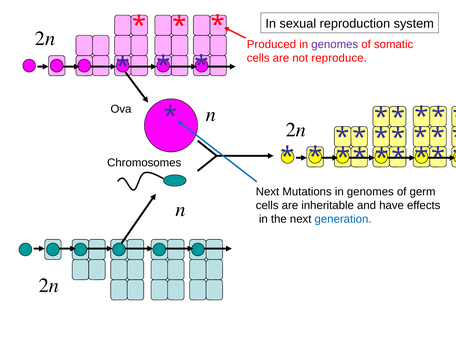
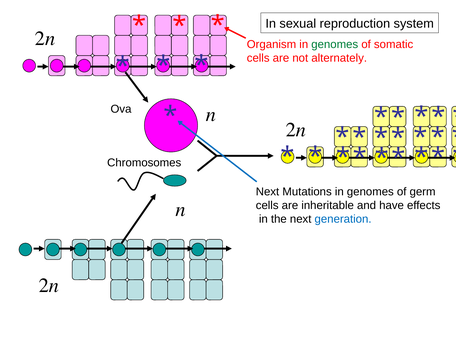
Produced: Produced -> Organism (271, 44)
genomes colour: purple -> green (335, 44)
reproduce: reproduce -> alternately (339, 58)
